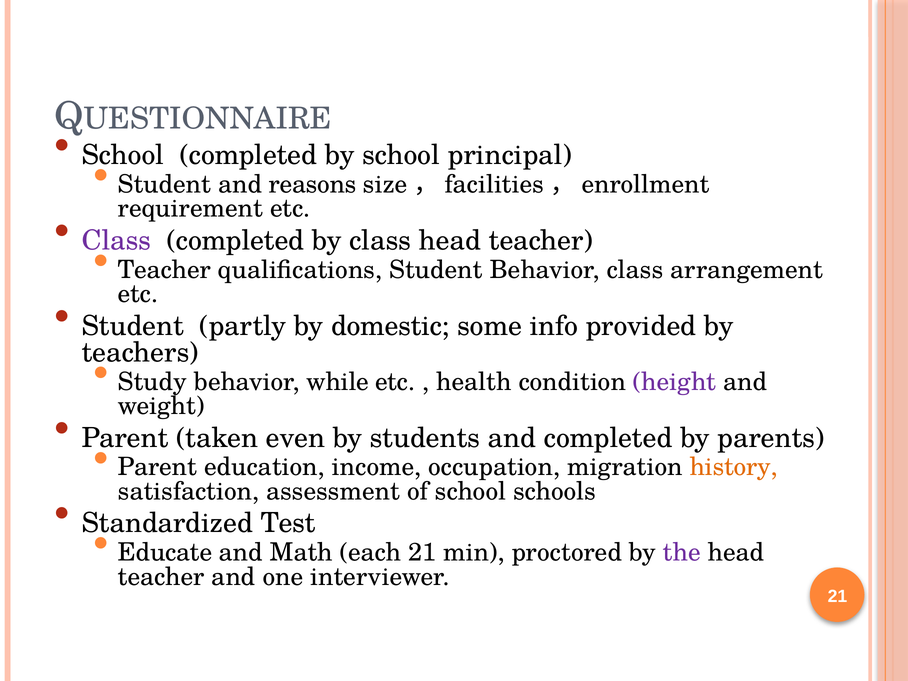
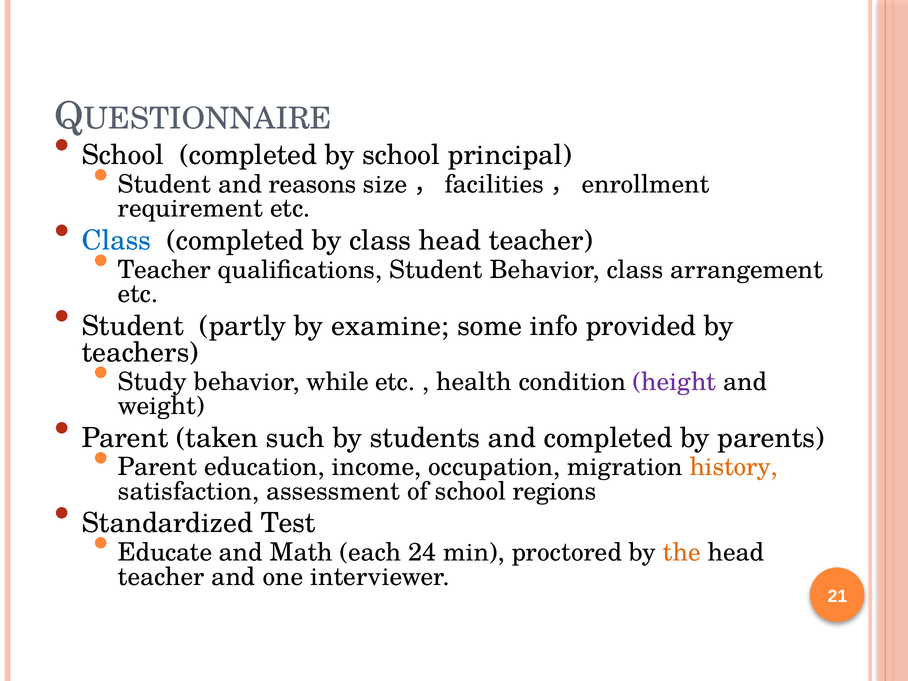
Class colour: purple -> blue (116, 241)
domestic: domestic -> examine (390, 326)
even: even -> such (295, 438)
schools: schools -> regions (555, 491)
each 21: 21 -> 24 (422, 553)
the colour: purple -> orange (682, 553)
